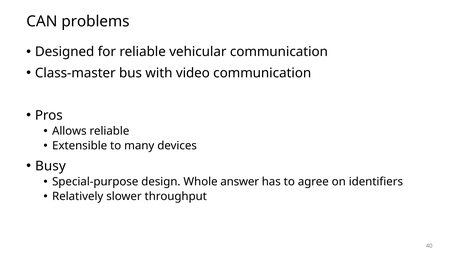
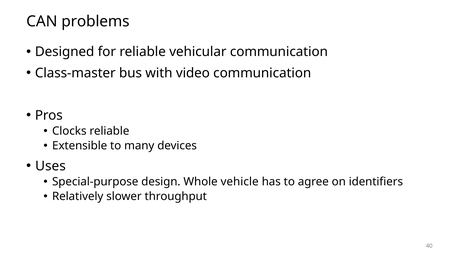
Allows: Allows -> Clocks (69, 131)
Busy: Busy -> Uses (50, 166)
answer: answer -> vehicle (240, 182)
